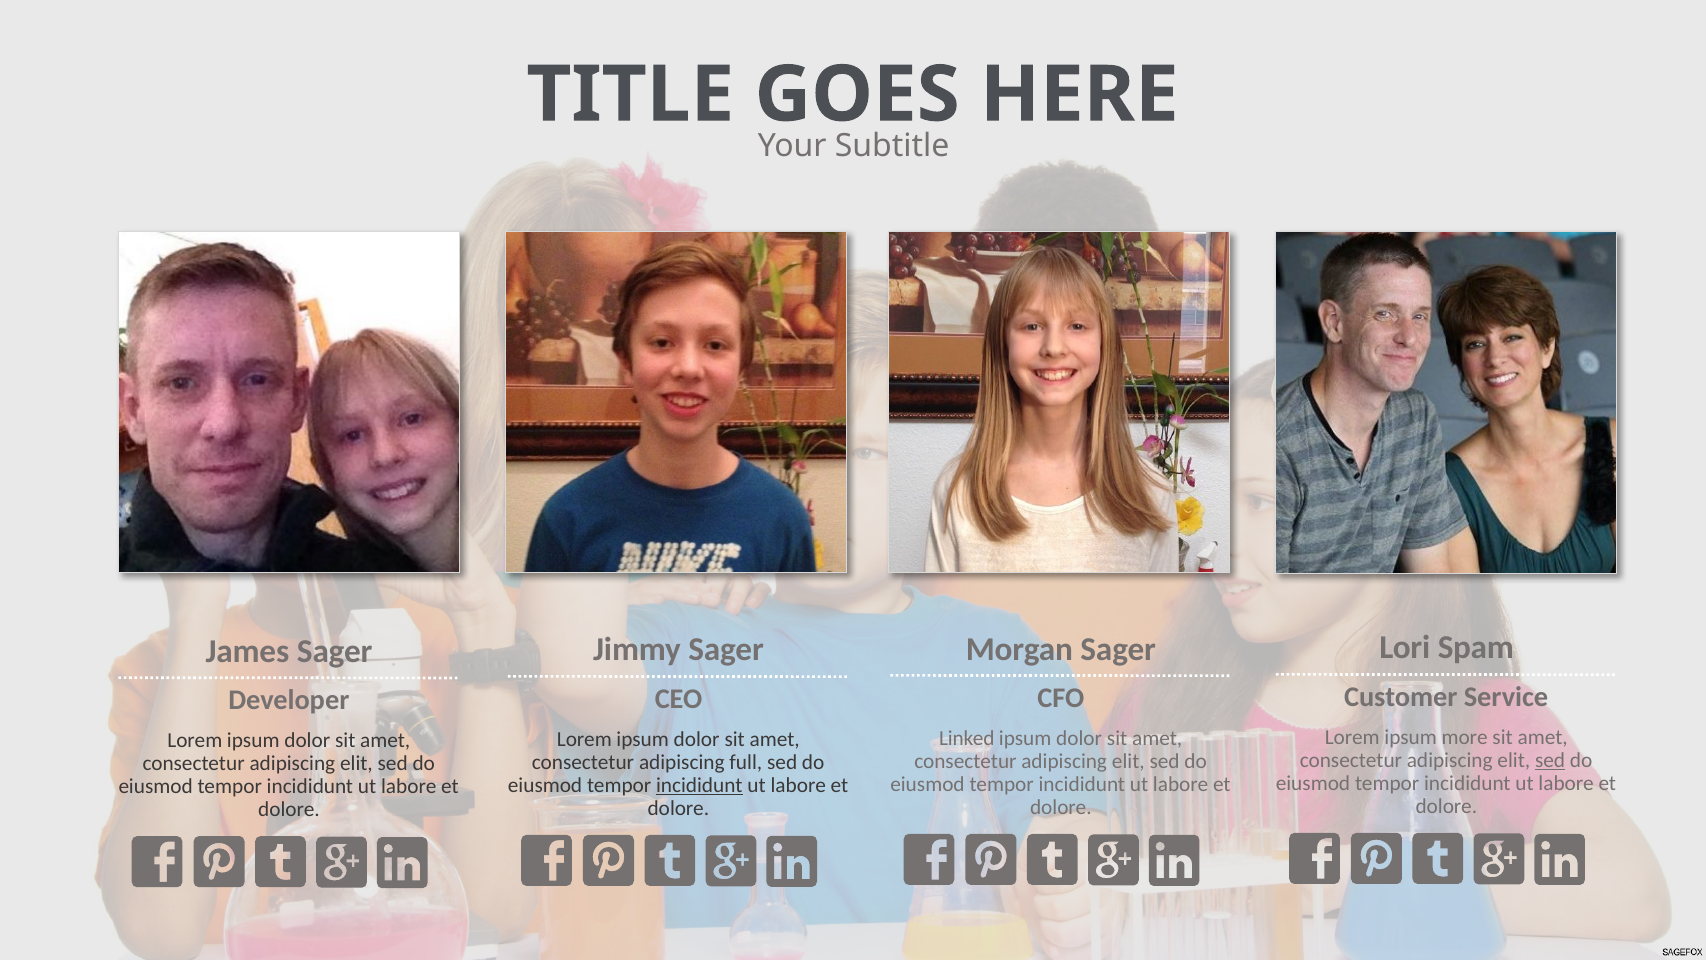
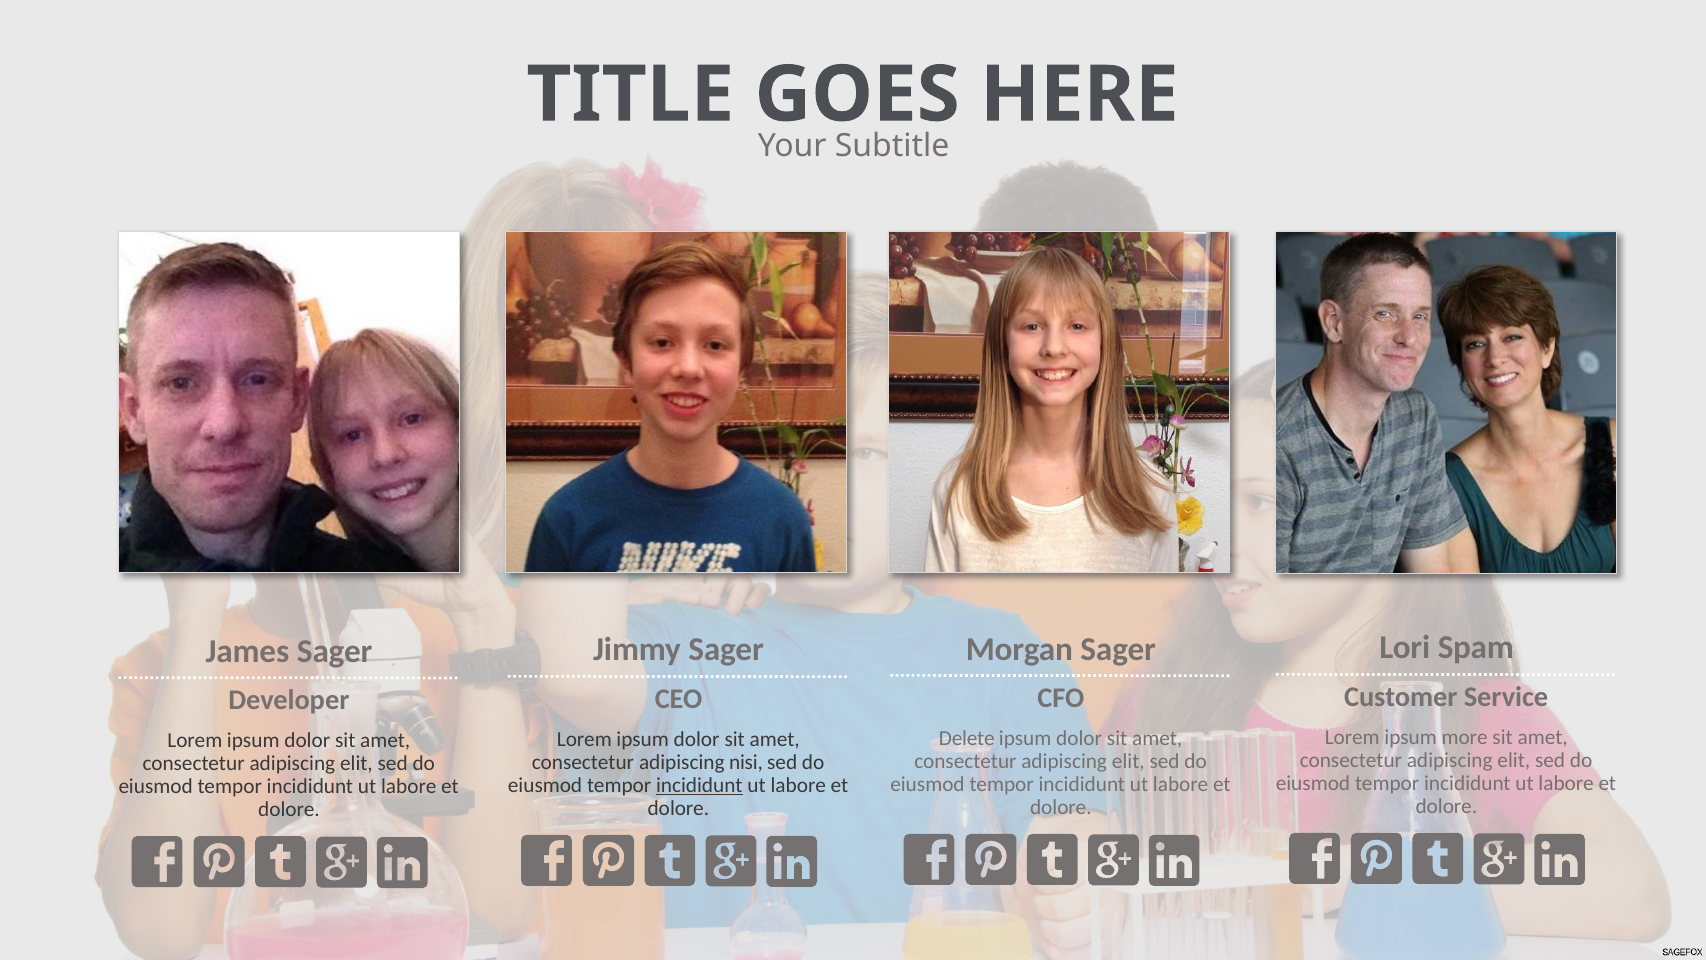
Linked: Linked -> Delete (967, 738)
sed underline: present -> none (1550, 760)
full: full -> nisi (746, 762)
